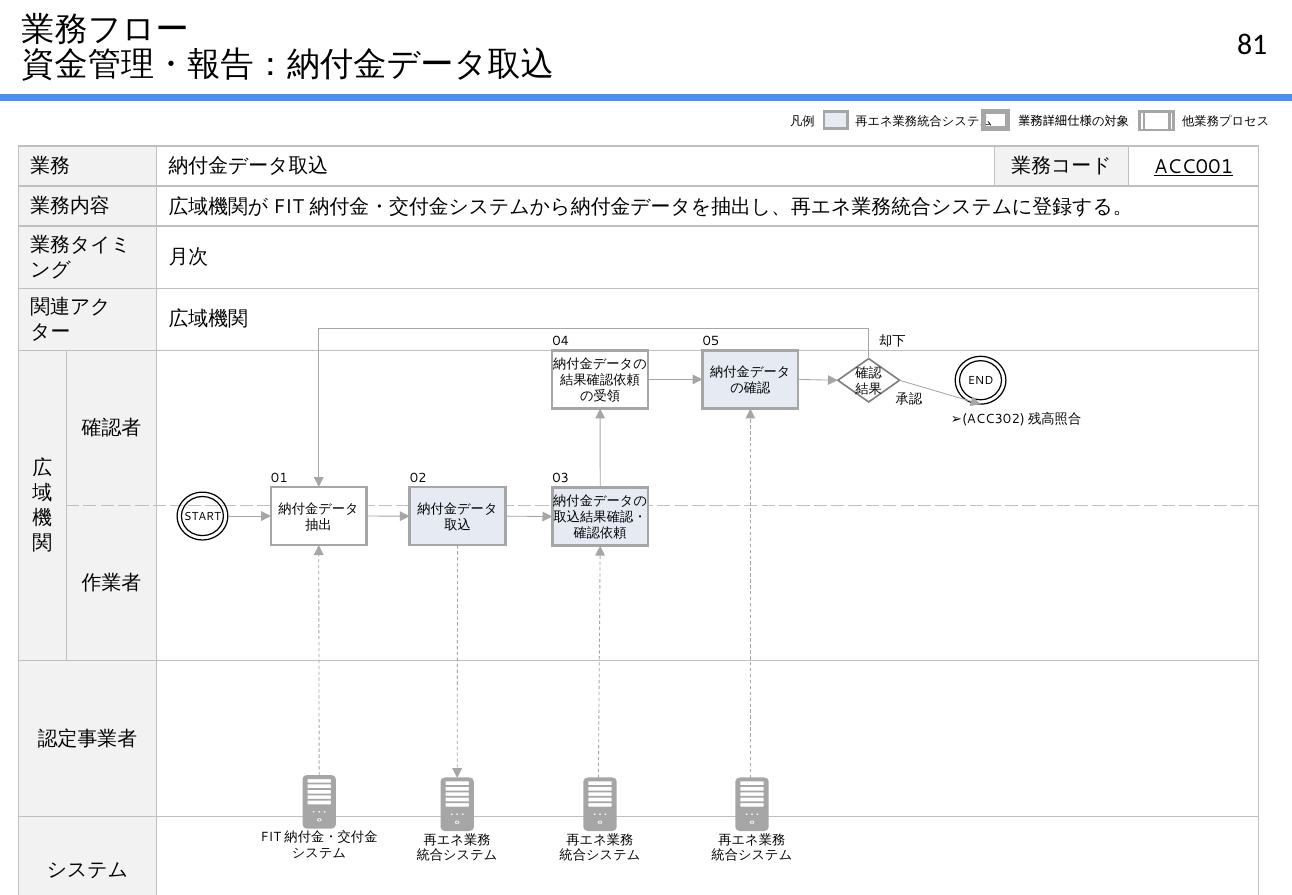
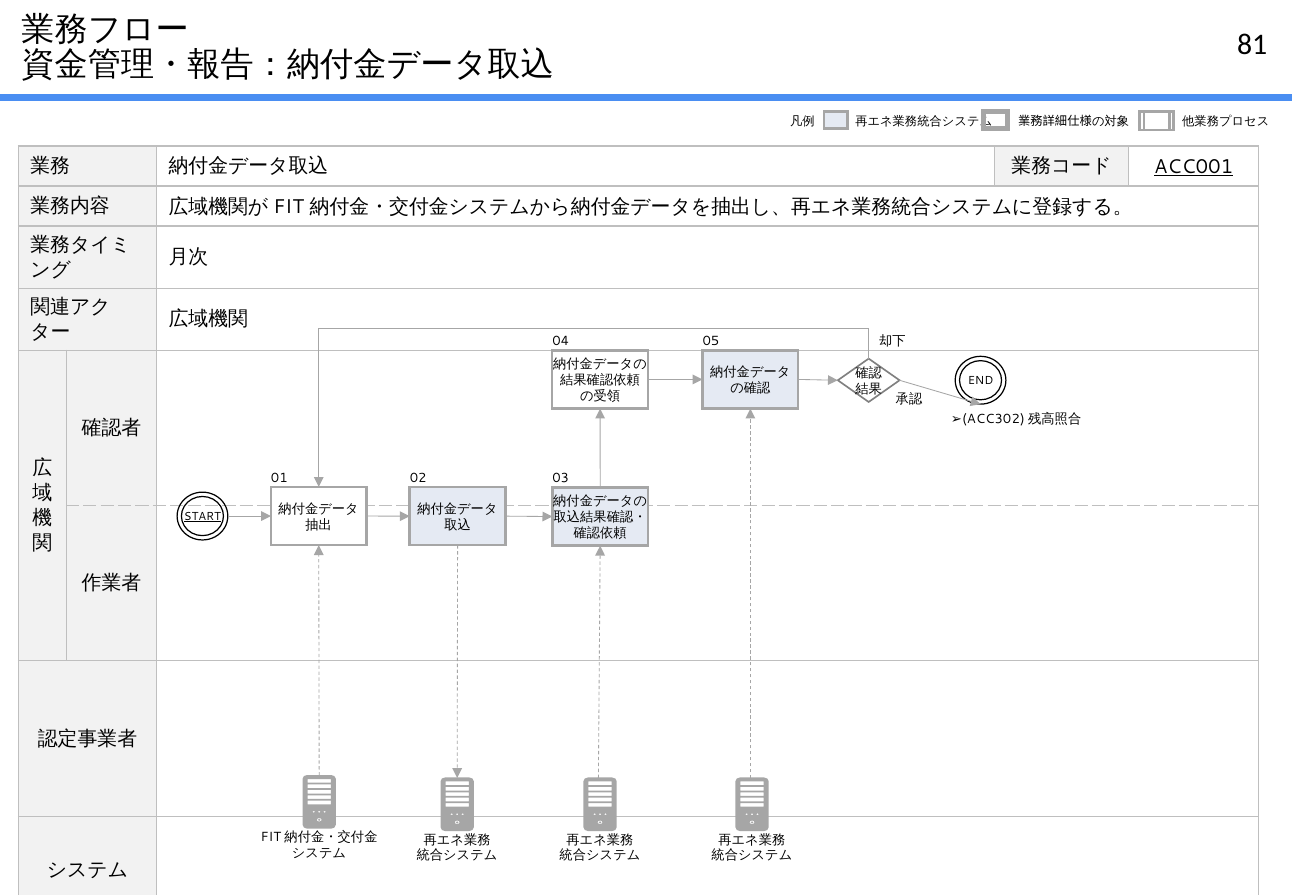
START underline: none -> present (202, 517)
